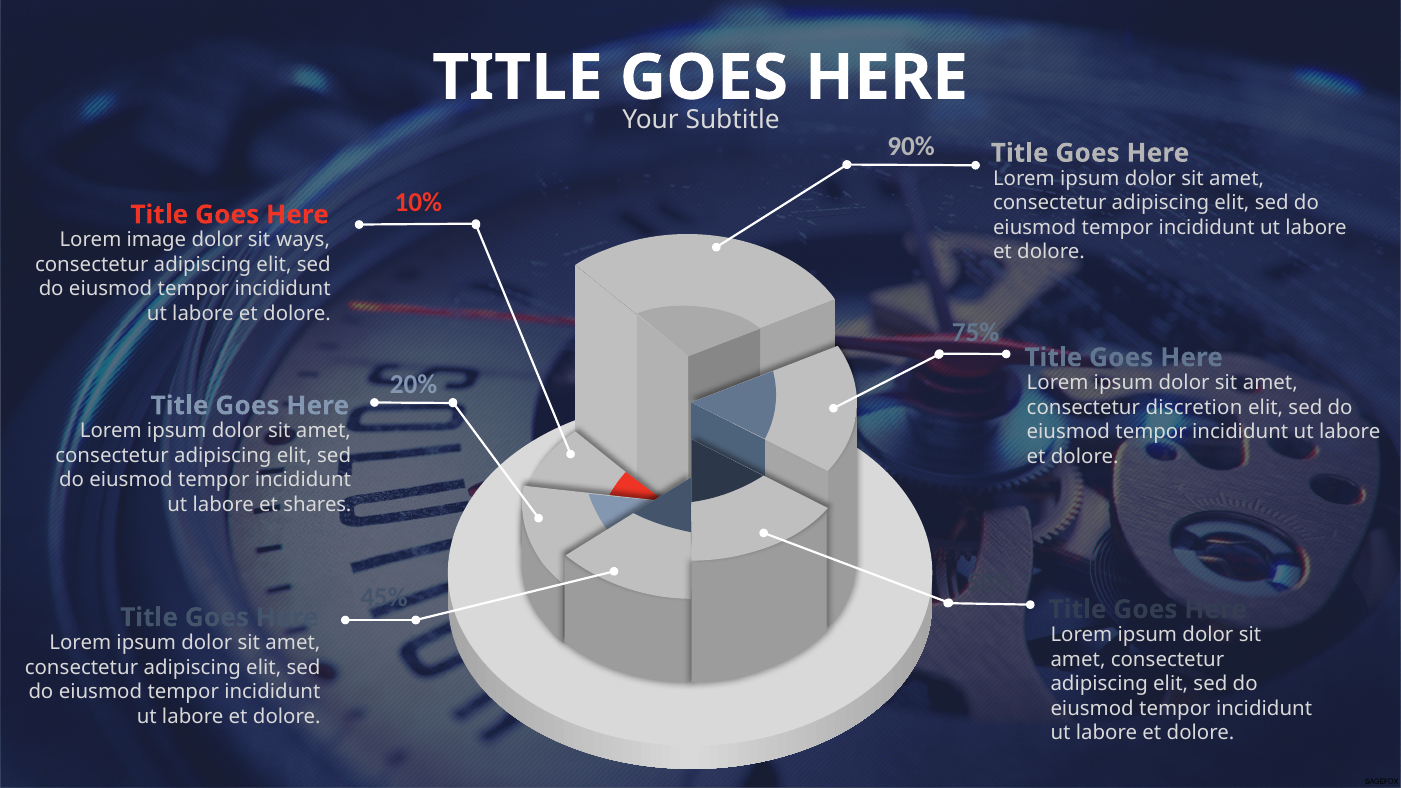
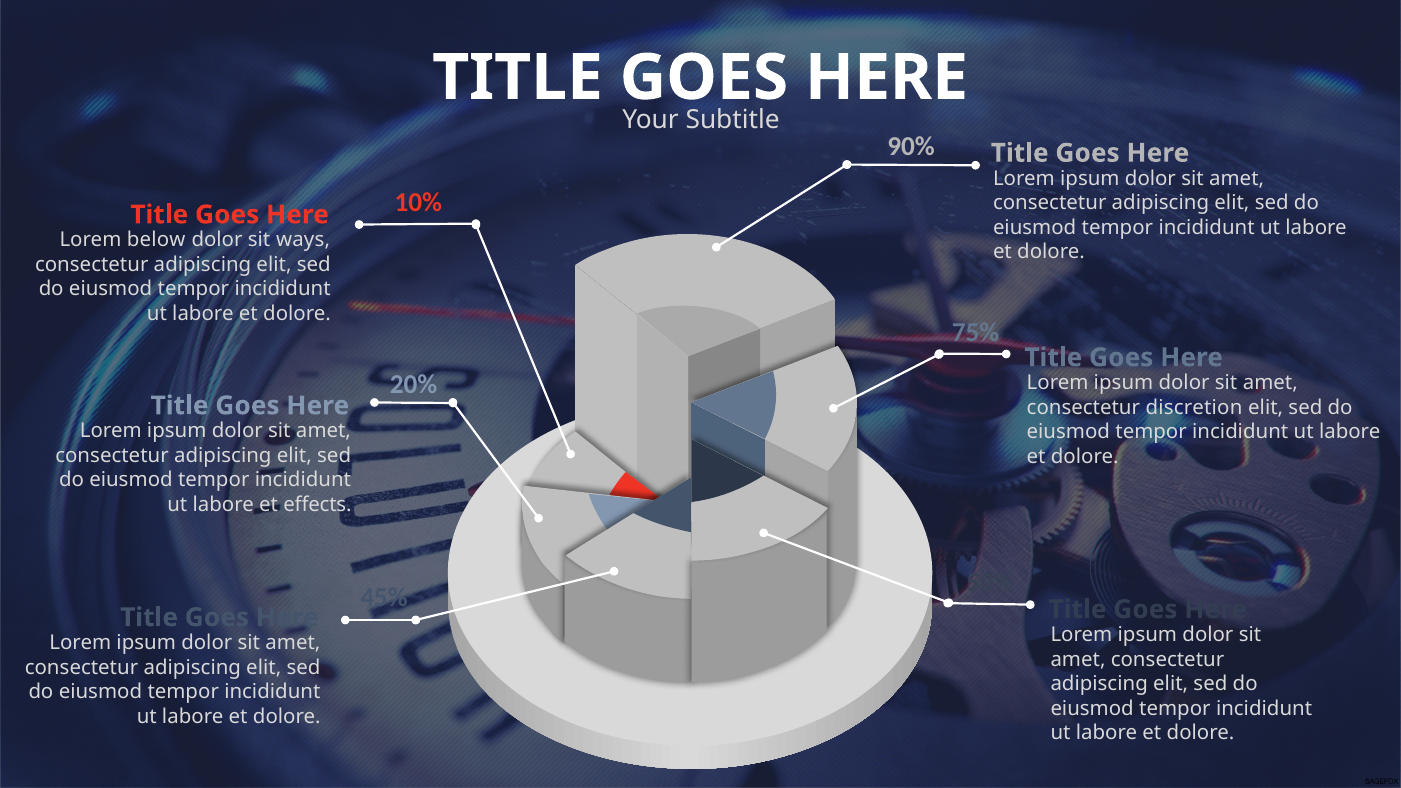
image: image -> below (156, 240)
shares: shares -> effects (317, 505)
